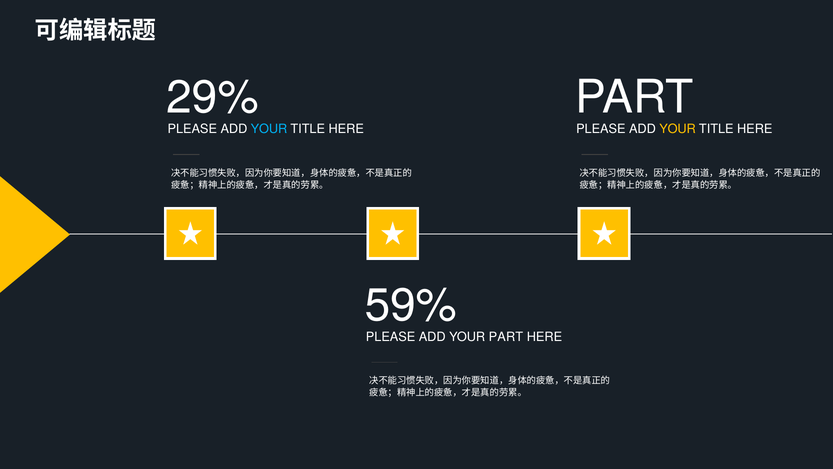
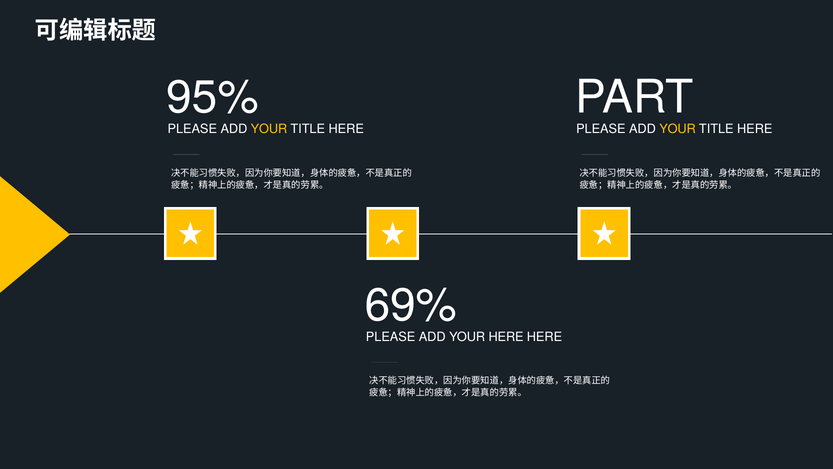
29%: 29% -> 95% (213, 98)
YOUR colour: light blue -> yellow (269, 129)
59%: 59% -> 69% (411, 305)
YOUR PART: PART -> HERE (506, 337)
